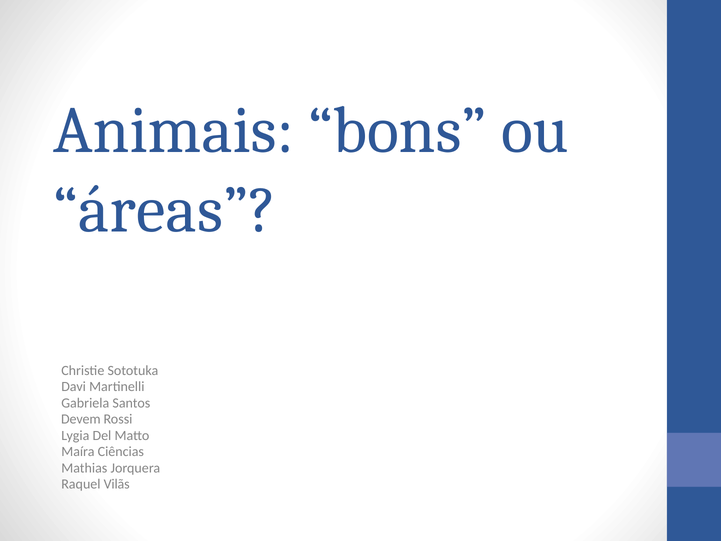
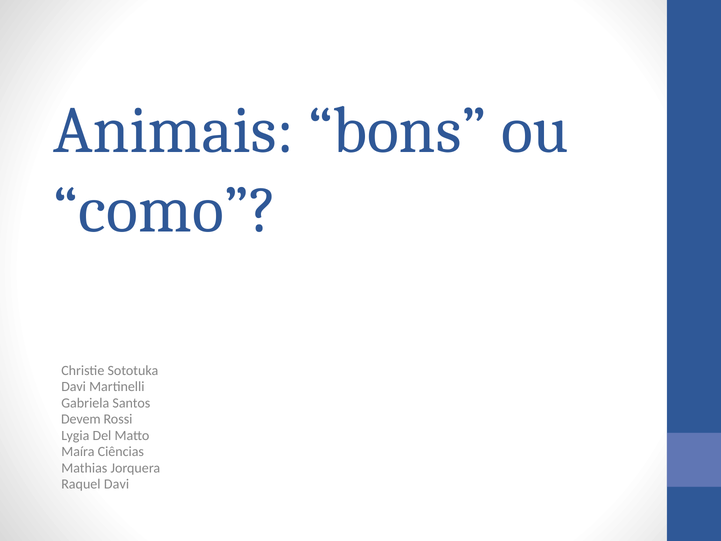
áreas: áreas -> como (165, 210)
Raquel Vilãs: Vilãs -> Davi (117, 484)
